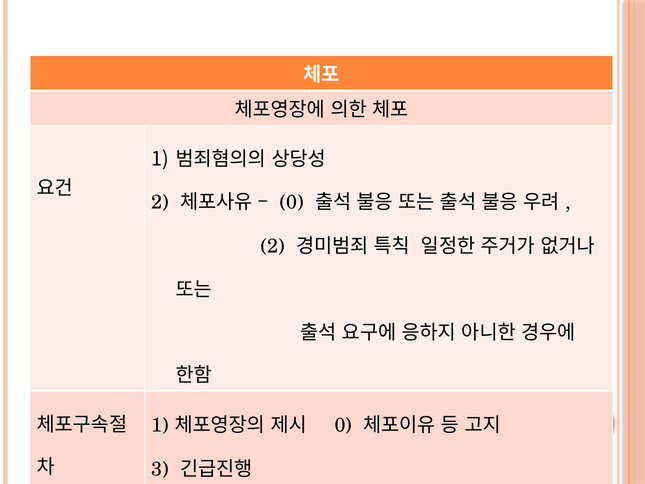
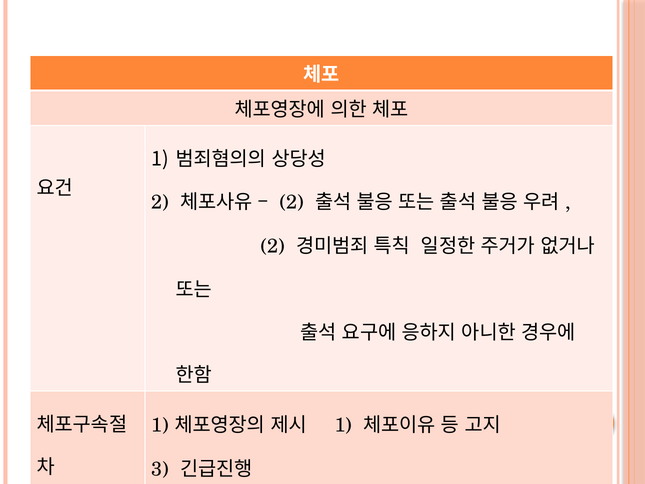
0: 0 -> 2 (292, 202)
0: 0 -> 1 (343, 425)
